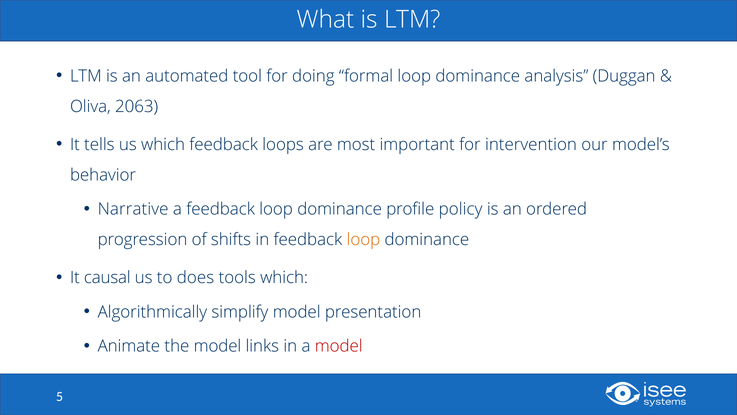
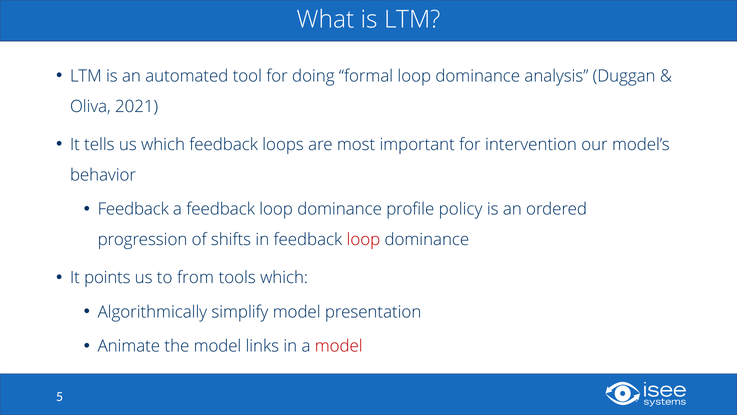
2063: 2063 -> 2021 (137, 106)
Narrative: Narrative -> Feedback (133, 209)
loop colour: orange -> red (363, 239)
causal: causal -> points (107, 278)
does: does -> from (195, 278)
